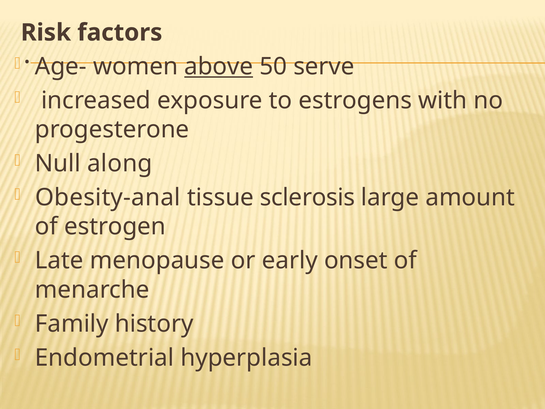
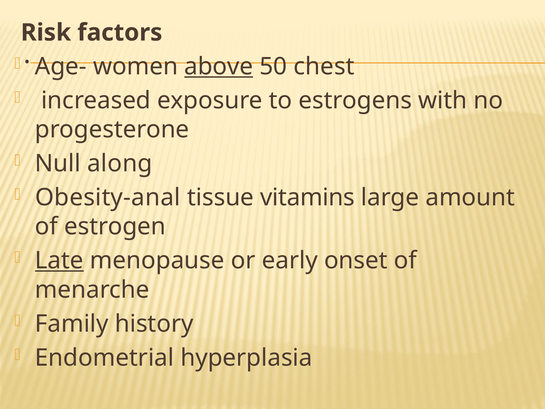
serve: serve -> chest (324, 67)
sclerosis: sclerosis -> vitamins (308, 197)
Late underline: none -> present (59, 260)
